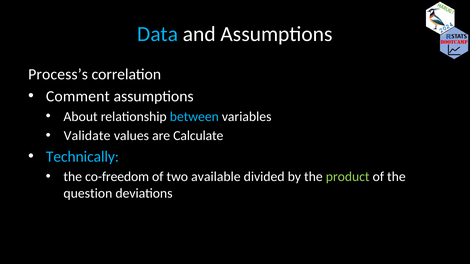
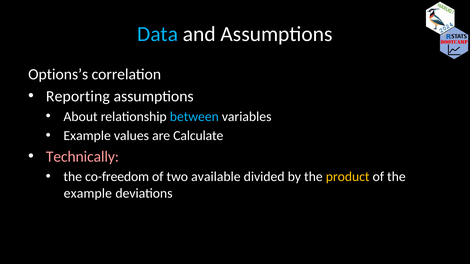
Process’s: Process’s -> Options’s (58, 75)
Comment: Comment -> Reporting (78, 96)
Validate: Validate -> Example (87, 136)
Technically colour: light blue -> pink (82, 157)
product colour: light green -> yellow (348, 177)
question: question -> example (88, 193)
